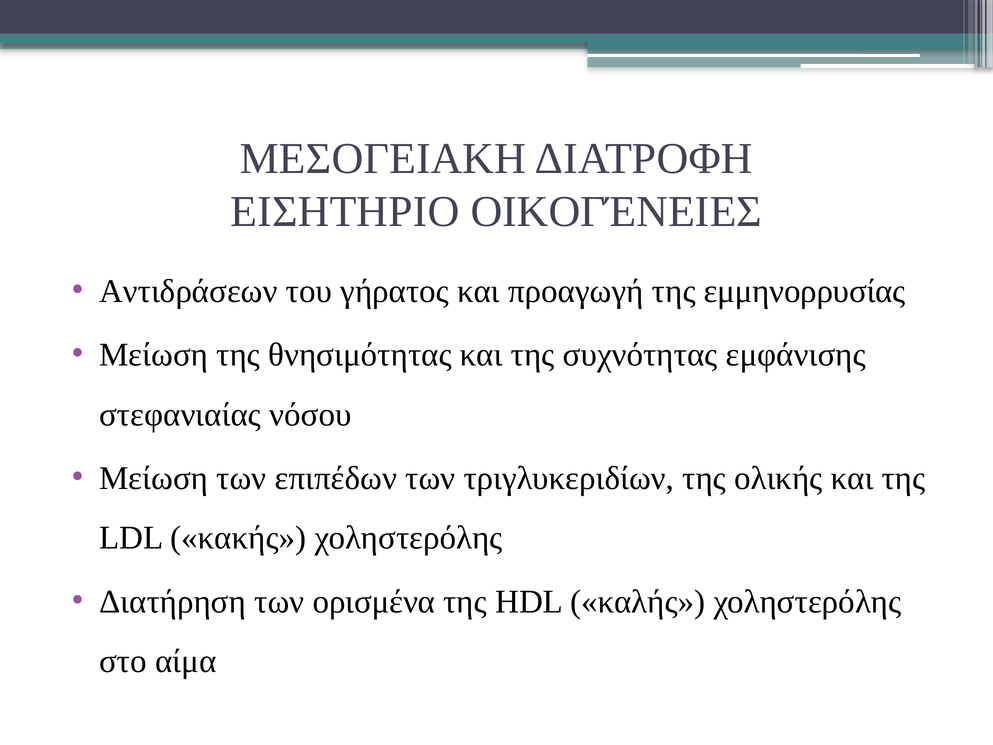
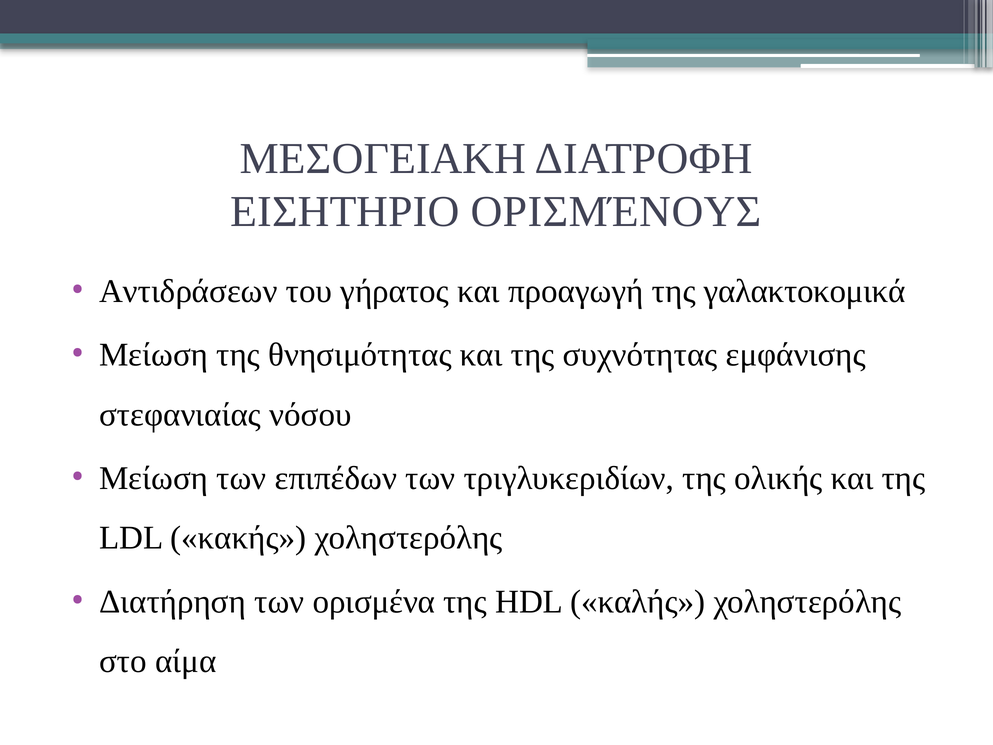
ΟΙΚΟΓΈΝΕΙΕΣ: ΟΙΚΟΓΈΝΕΙΕΣ -> ΟΡΙΣΜΈΝΟΥΣ (616, 212)
εμμηνορρυσίας: εμμηνορρυσίας -> γαλακτοκομικά (805, 291)
